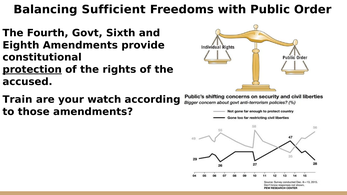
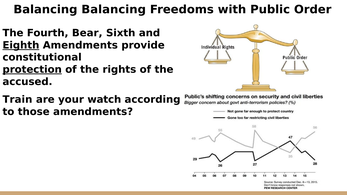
Balancing Sufficient: Sufficient -> Balancing (114, 9)
Govt: Govt -> Bear (87, 33)
Eighth underline: none -> present (21, 45)
